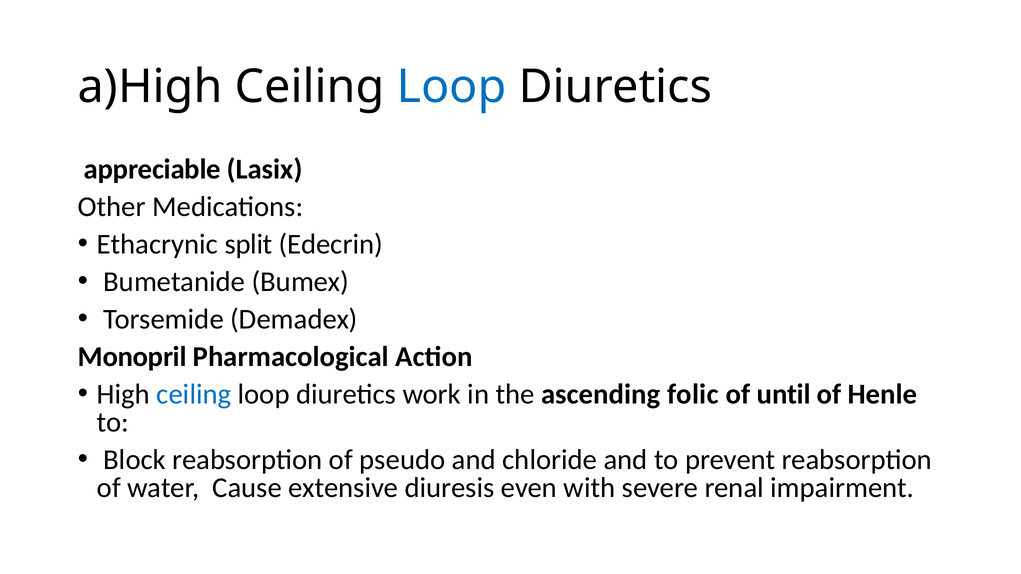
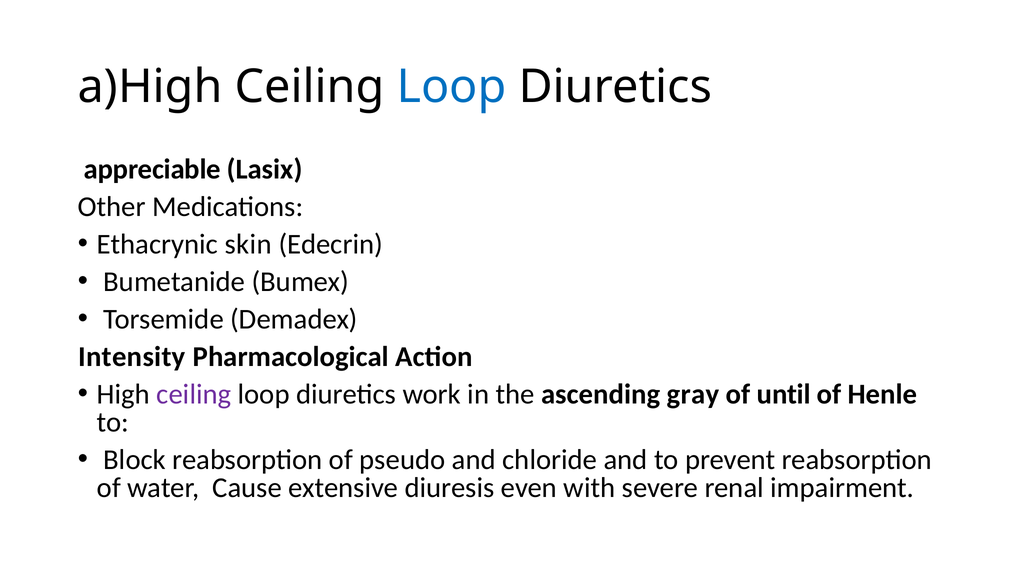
split: split -> skin (248, 245)
Monopril: Monopril -> Intensity (132, 357)
ceiling colour: blue -> purple (194, 395)
folic: folic -> gray (693, 395)
